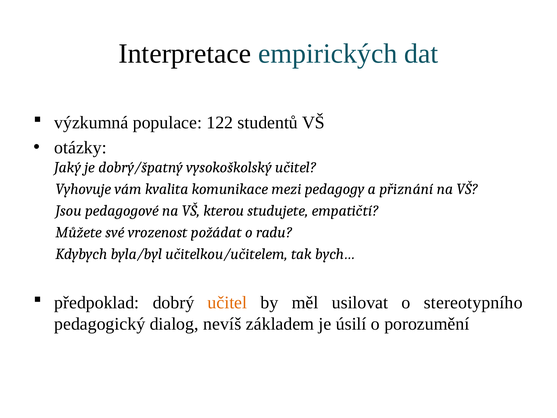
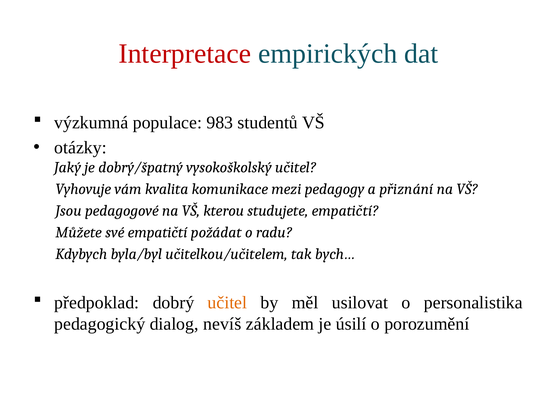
Interpretace colour: black -> red (185, 53)
122: 122 -> 983 (220, 123)
své vrozenost: vrozenost -> empatičtí (158, 232)
stereotypního: stereotypního -> personalistika (473, 303)
